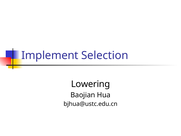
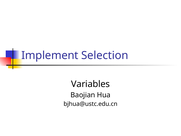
Lowering: Lowering -> Variables (91, 84)
